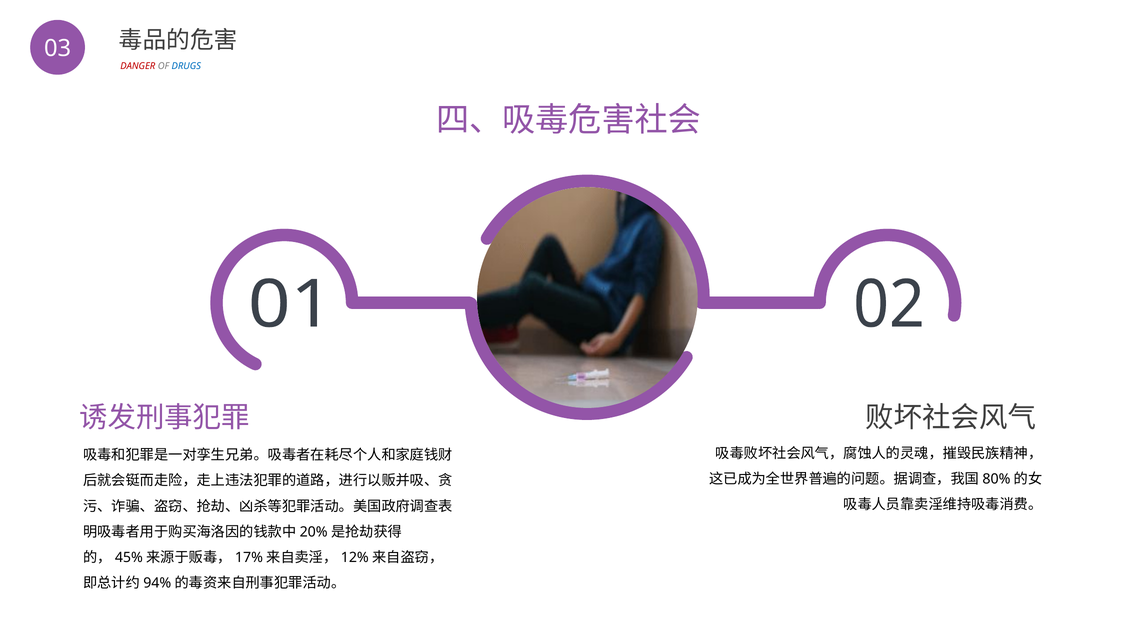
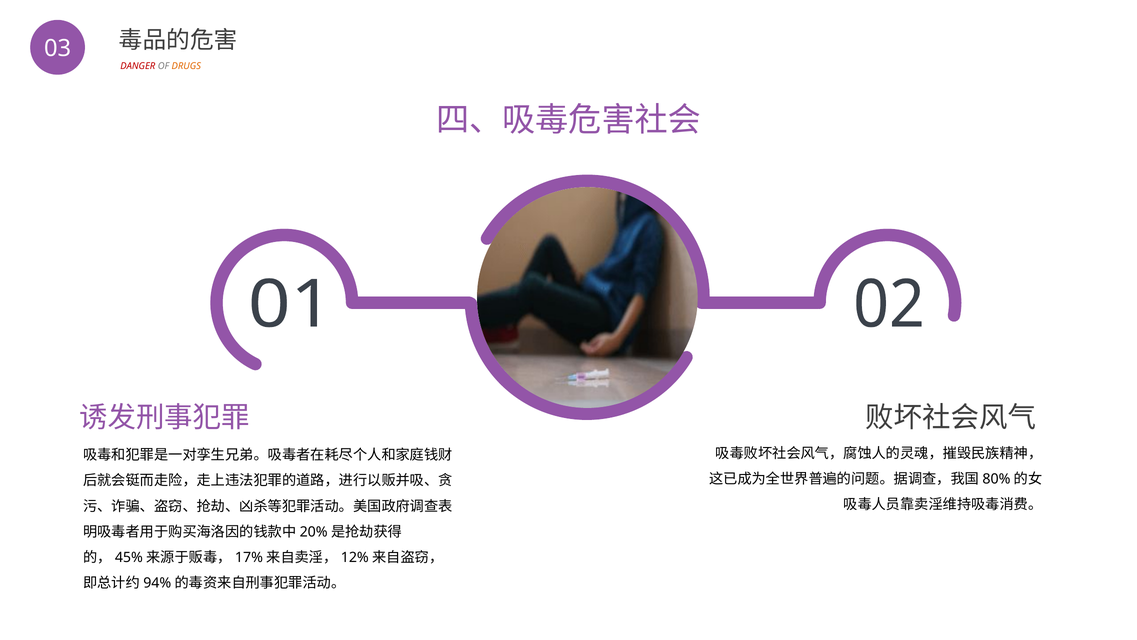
DRUGS colour: blue -> orange (186, 66)
